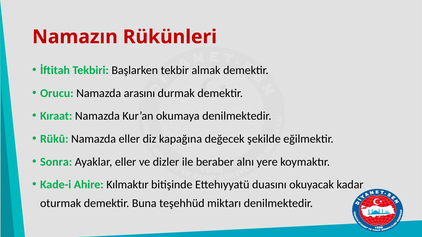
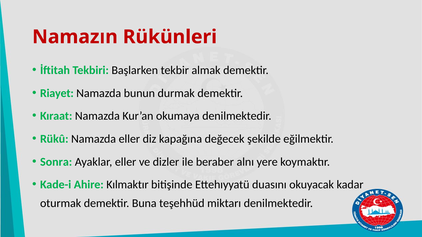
Orucu: Orucu -> Riayet (57, 93)
arasını: arasını -> bunun (139, 93)
